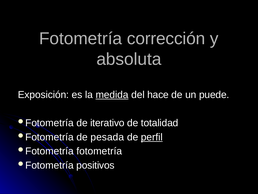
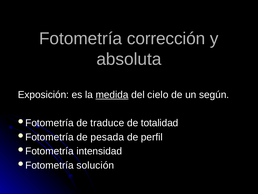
hace: hace -> cielo (158, 95)
puede: puede -> según (214, 95)
iterativo: iterativo -> traduce (107, 123)
perfil underline: present -> none (152, 137)
fotometría: fotometría -> intensidad (99, 151)
positivos: positivos -> solución (95, 165)
